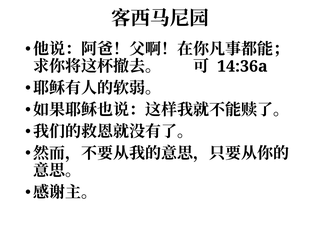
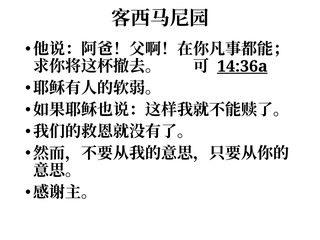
14:36a underline: none -> present (242, 66)
